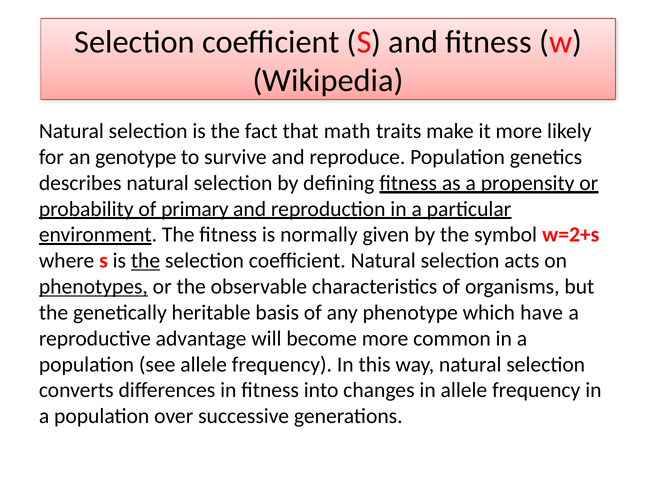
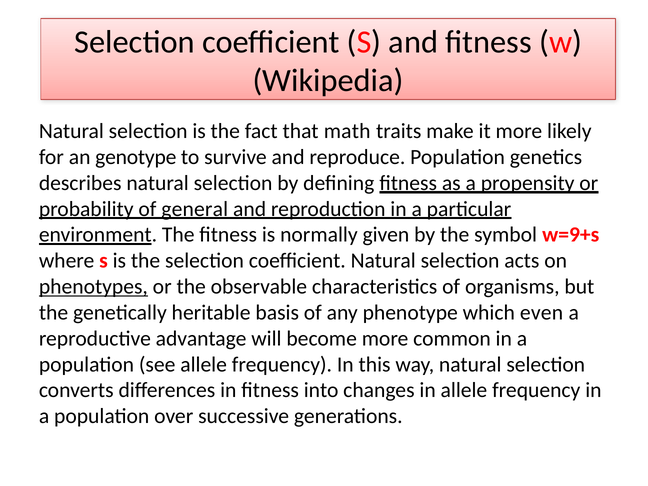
primary: primary -> general (195, 209)
w=2+s: w=2+s -> w=9+s (571, 235)
the underline: present -> none (146, 261)
have: have -> even (542, 313)
